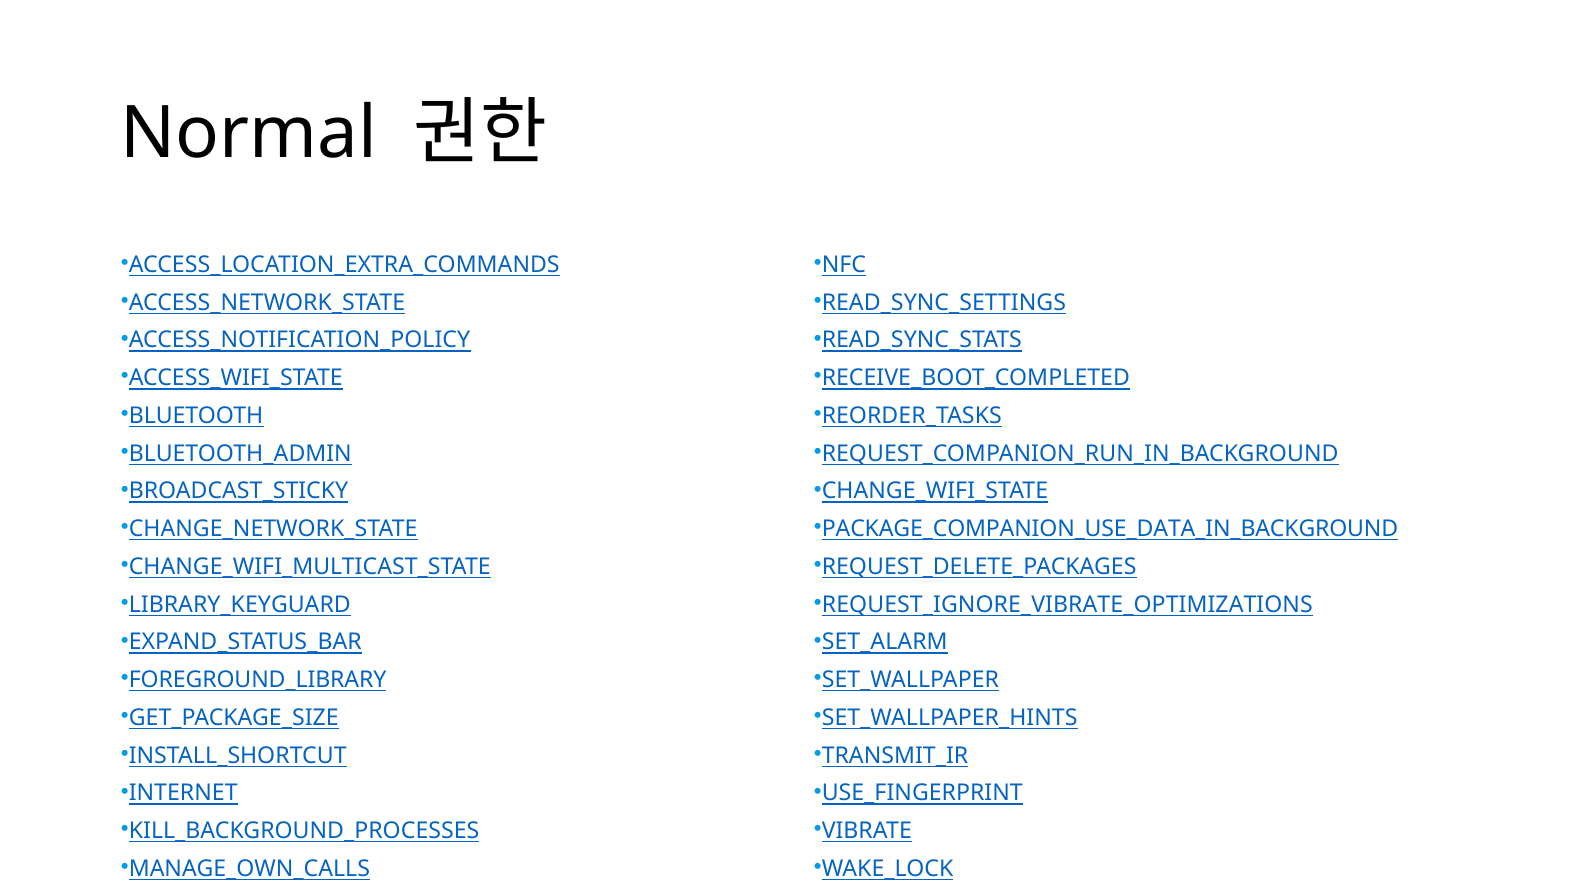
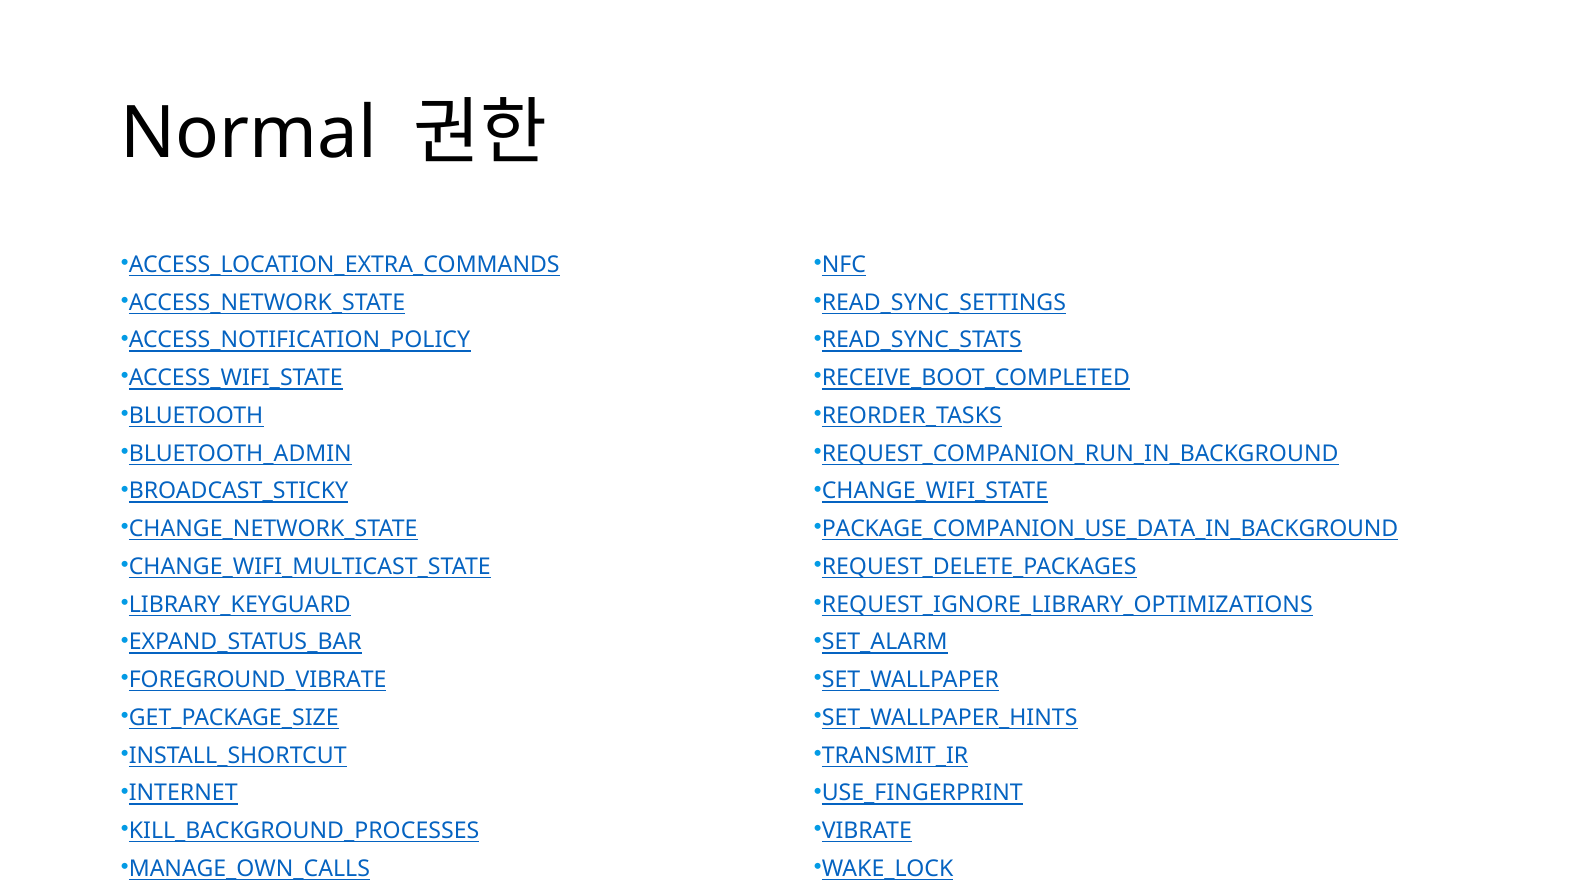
REQUEST_IGNORE_VIBRATE_OPTIMIZATIONS: REQUEST_IGNORE_VIBRATE_OPTIMIZATIONS -> REQUEST_IGNORE_LIBRARY_OPTIMIZATIONS (1067, 605)
FOREGROUND_LIBRARY: FOREGROUND_LIBRARY -> FOREGROUND_VIBRATE (258, 680)
